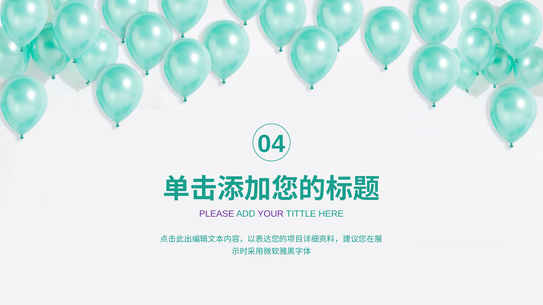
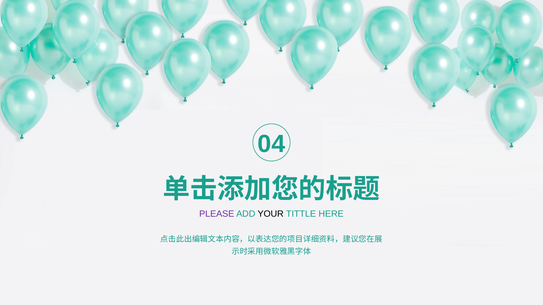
YOUR colour: purple -> black (271, 214)
